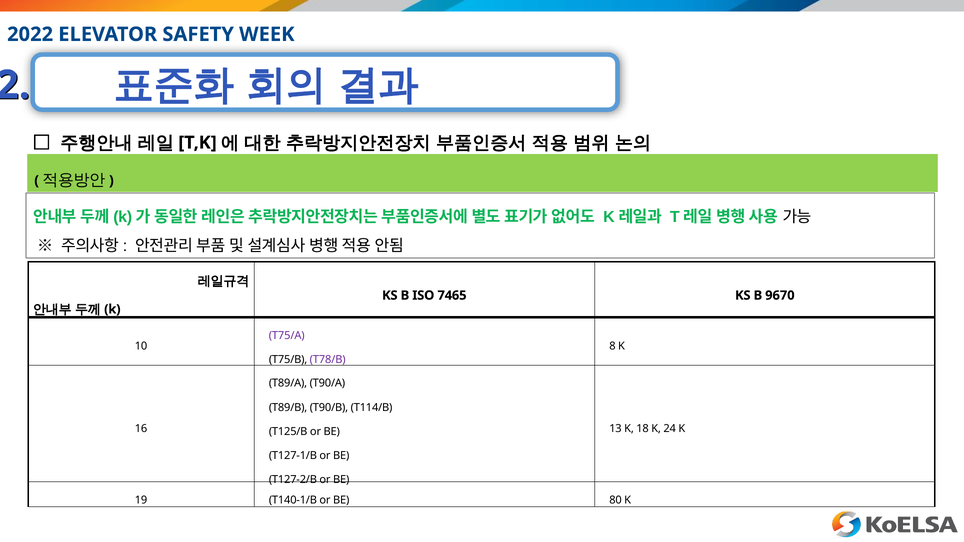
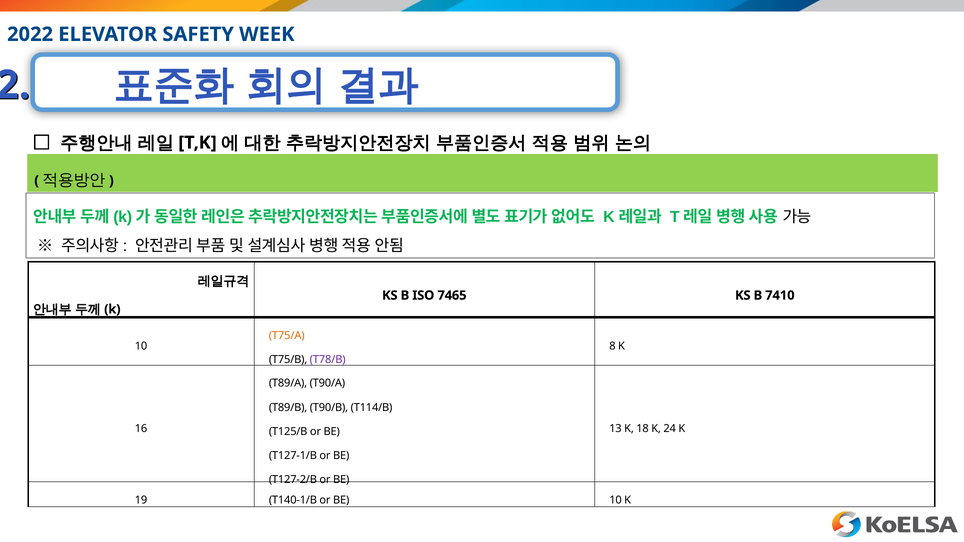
9670: 9670 -> 7410 (780, 296)
T75/A colour: purple -> orange (287, 336)
BE 80: 80 -> 10 (616, 500)
